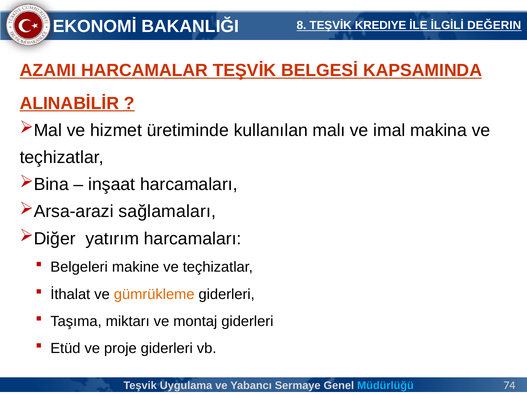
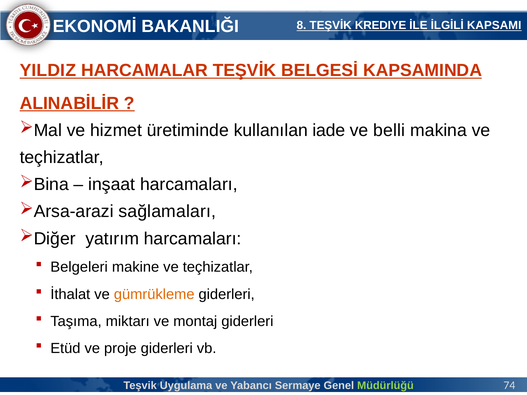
DEĞERIN: DEĞERIN -> KAPSAMI (494, 25)
AZAMI: AZAMI -> YILDIZ (48, 70)
malı: malı -> iade (329, 130)
imal: imal -> belli (389, 130)
Müdürlüğü colour: light blue -> light green (385, 386)
